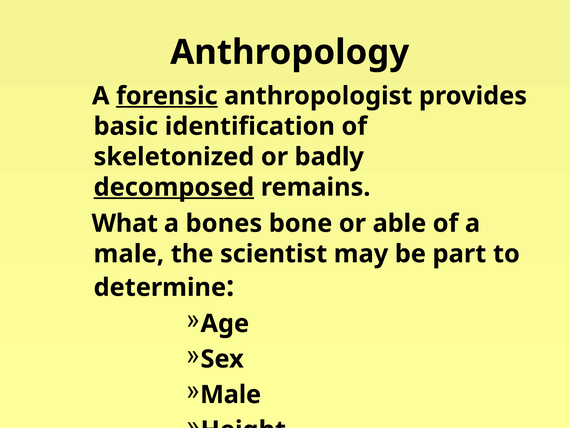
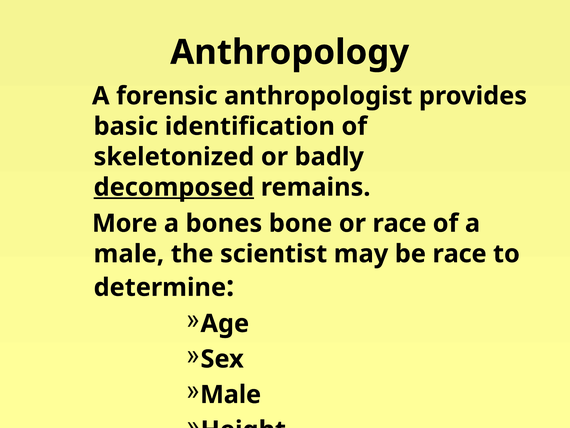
forensic underline: present -> none (167, 96)
What: What -> More (125, 223)
or able: able -> race (400, 223)
be part: part -> race (460, 254)
